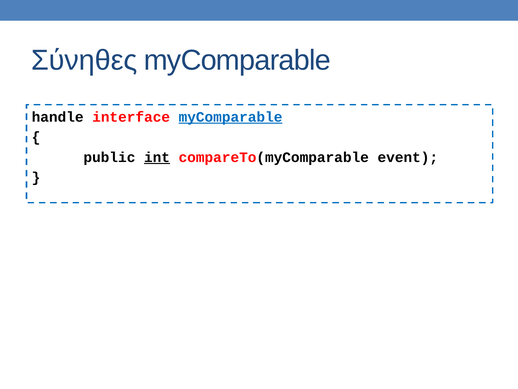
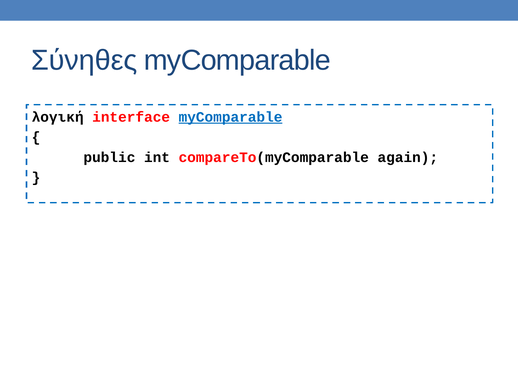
handle: handle -> λογική (58, 117)
int underline: present -> none (157, 157)
event: event -> again (408, 157)
